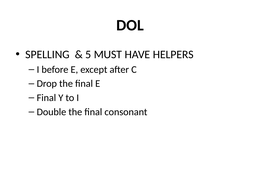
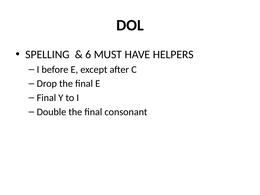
5: 5 -> 6 (88, 55)
